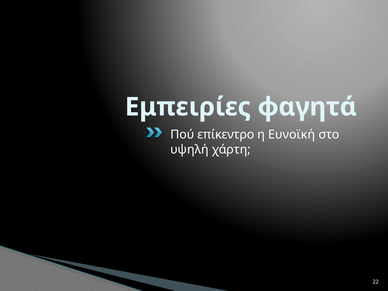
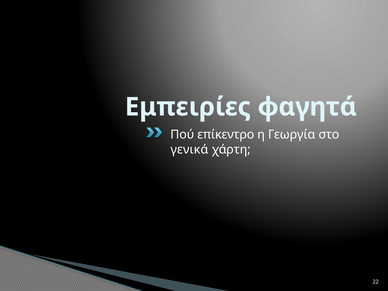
Ευνοϊκή: Ευνοϊκή -> Γεωργία (292, 135)
υψηλή: υψηλή -> γενικά (189, 149)
